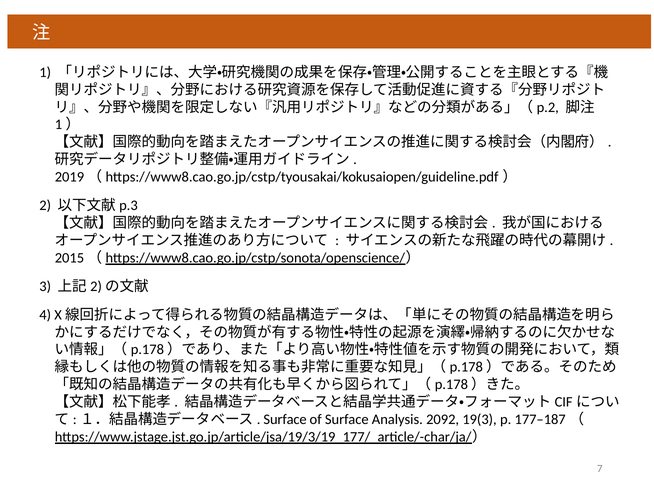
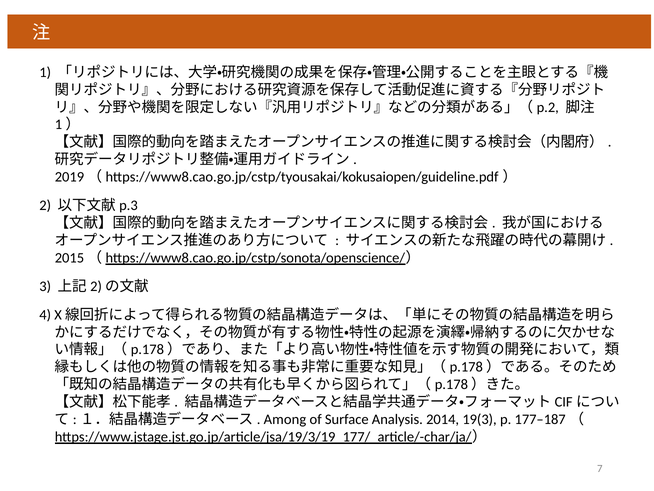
Surface: Surface -> Among (285, 419)
2092: 2092 -> 2014 (443, 419)
